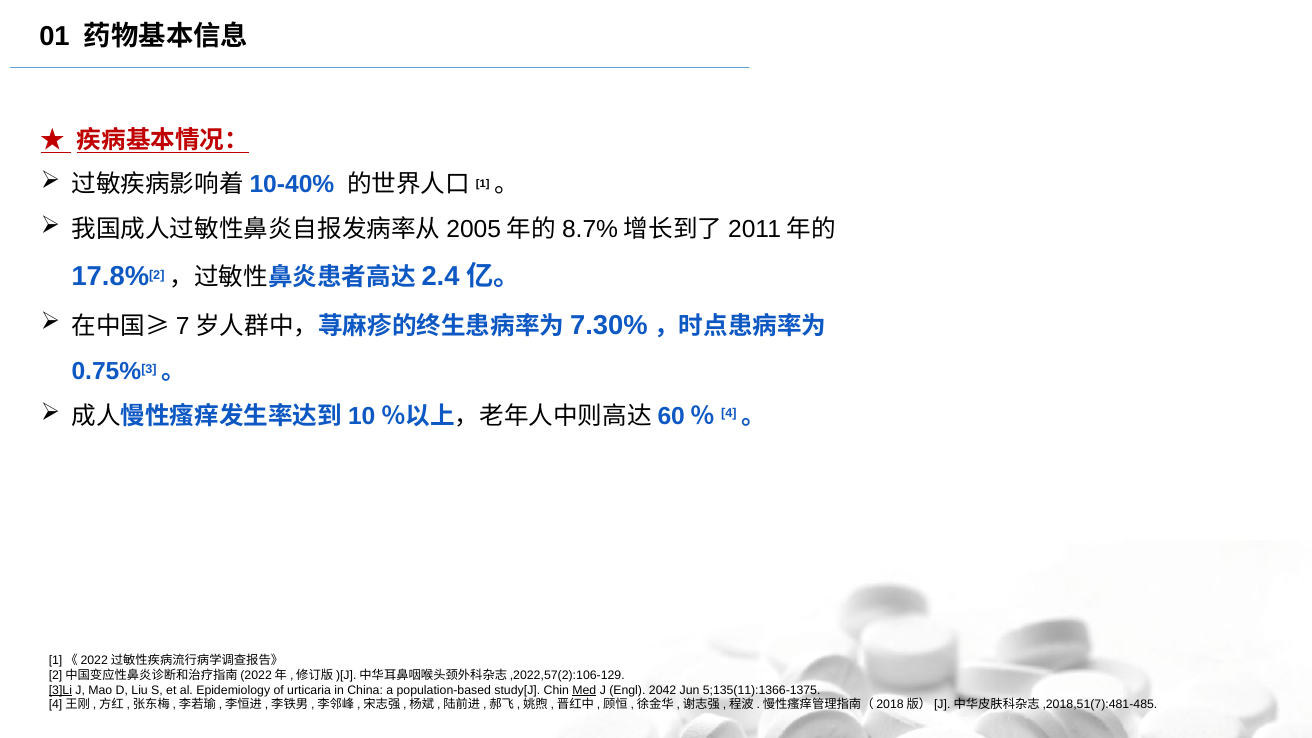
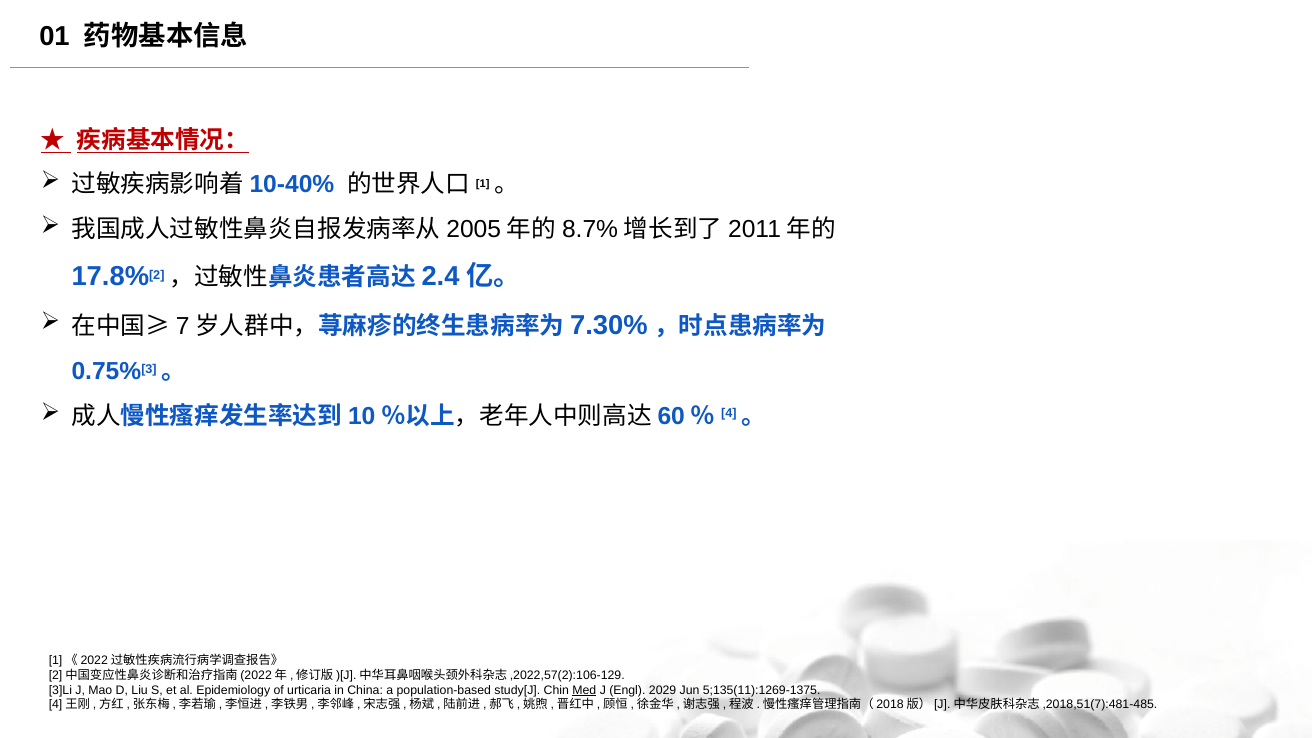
3]Li underline: present -> none (60, 690)
2042: 2042 -> 2029 (663, 690)
5;135(11):1366-1375: 5;135(11):1366-1375 -> 5;135(11):1269-1375 (762, 690)
